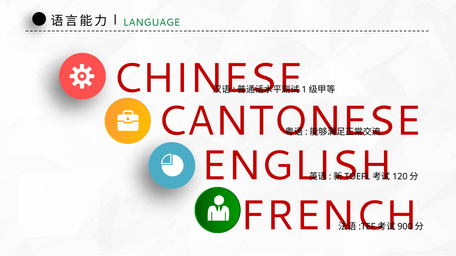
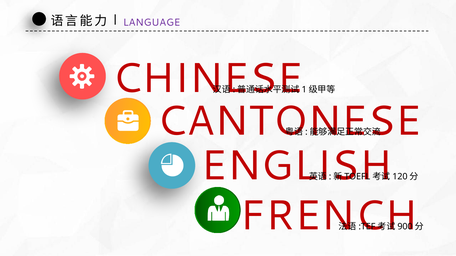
LANGUAGE colour: green -> purple (152, 22)
